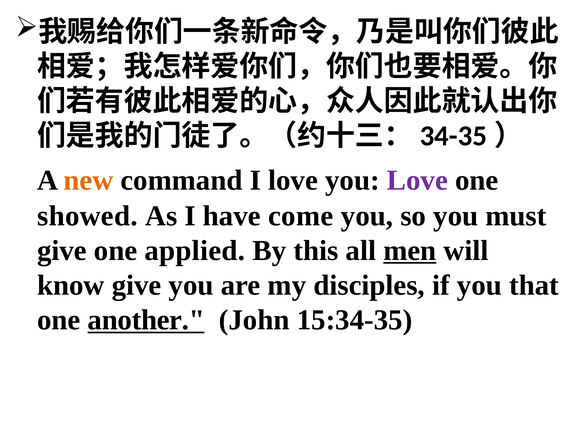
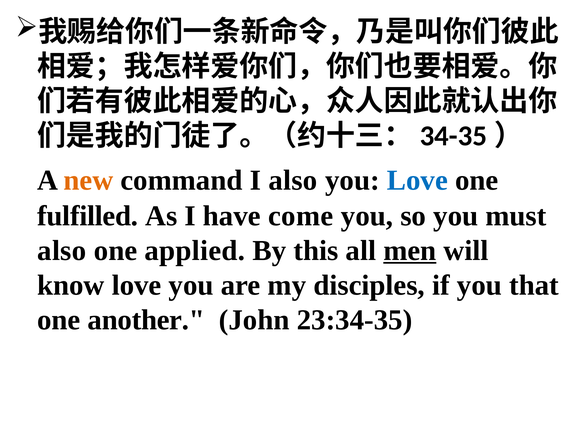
I love: love -> also (293, 180)
Love colour: purple -> blue (417, 180)
showed: showed -> fulfilled (88, 216)
give: give -> also (62, 250)
know give: give -> love (137, 285)
another underline: present -> none (146, 320)
15:34-35: 15:34-35 -> 23:34-35 (355, 320)
